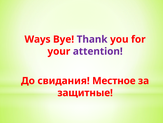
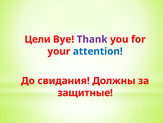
Ways: Ways -> Цели (38, 39)
attention colour: purple -> blue (98, 51)
Местное: Местное -> Должны (114, 80)
